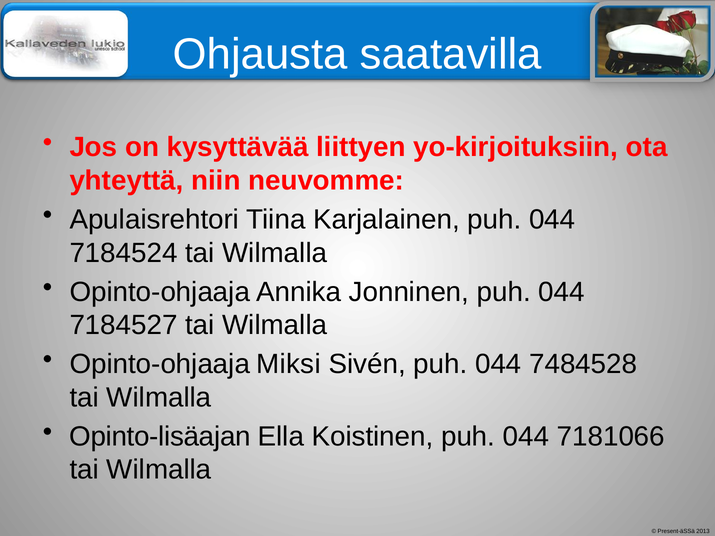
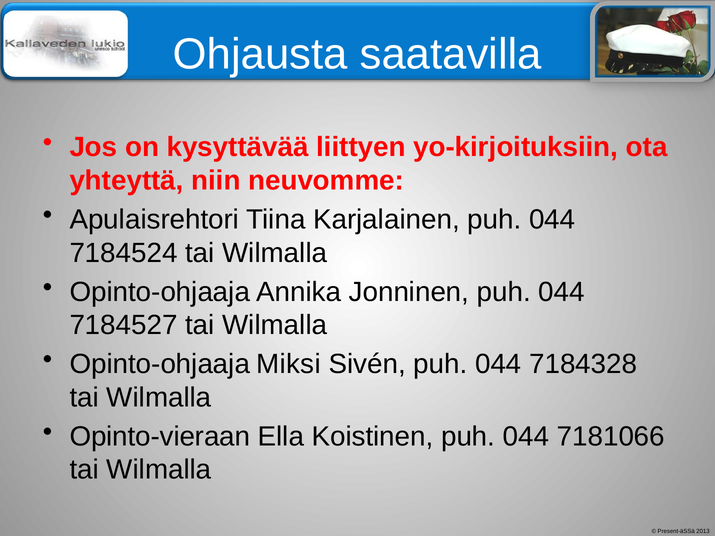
7484528: 7484528 -> 7184328 (583, 364)
Opinto-lisäajan: Opinto-lisäajan -> Opinto-vieraan (160, 437)
